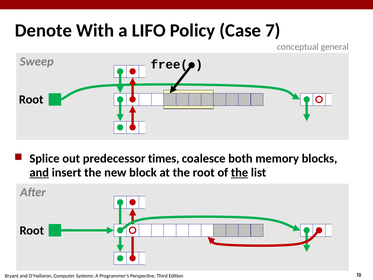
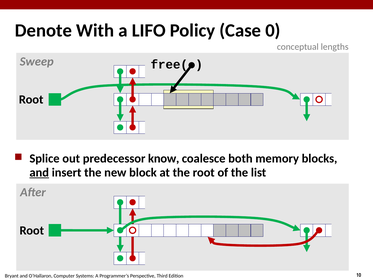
7: 7 -> 0 (273, 30)
general: general -> lengths (335, 47)
times: times -> know (164, 158)
the underline: present -> none (240, 172)
